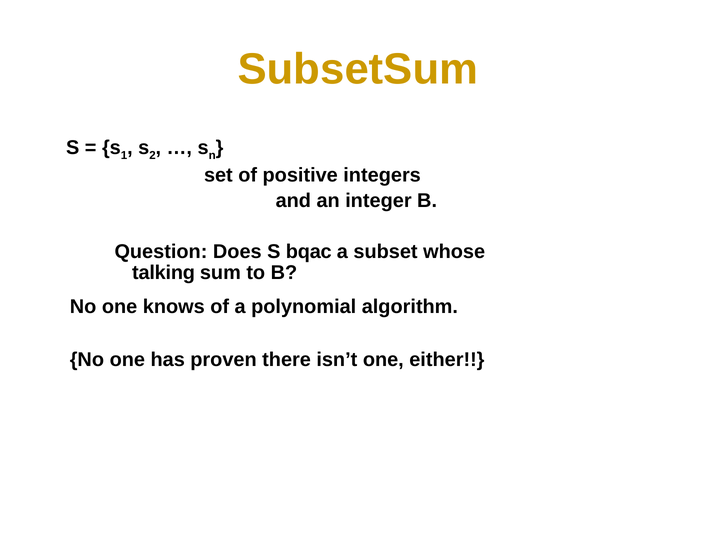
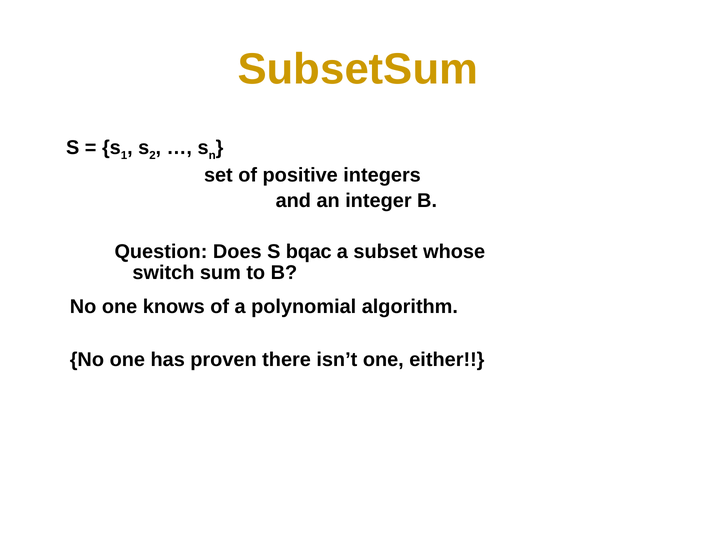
talking: talking -> switch (163, 273)
